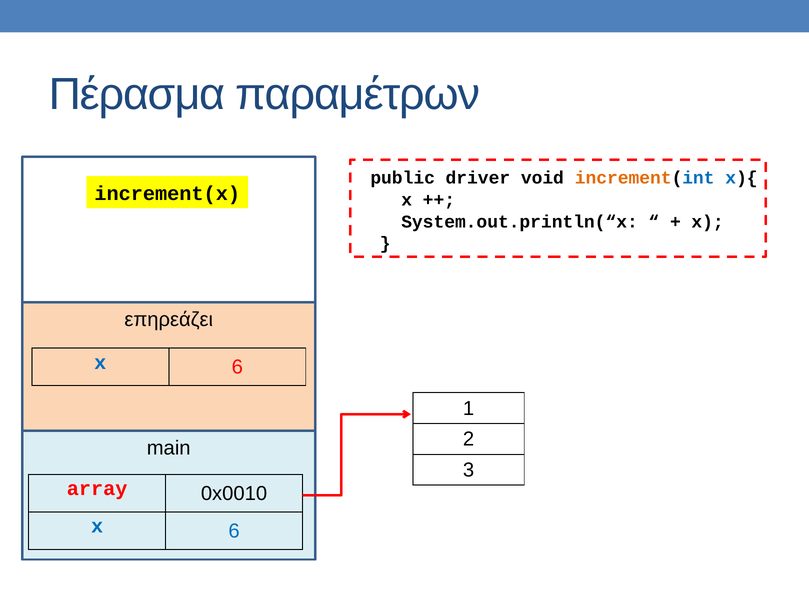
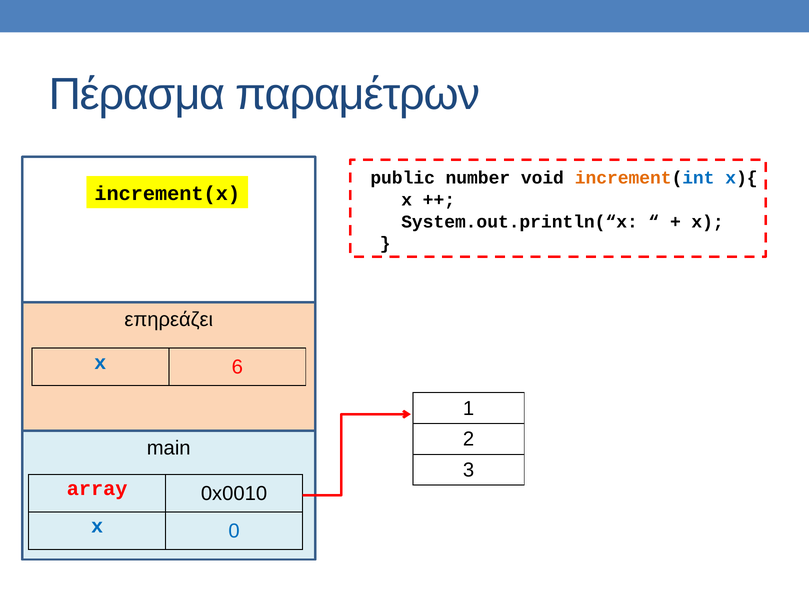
driver: driver -> number (478, 178)
6: 6 -> 0 (234, 531)
